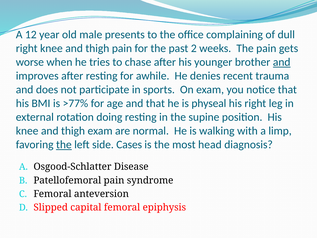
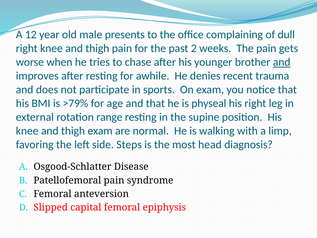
>77%: >77% -> >79% (75, 103)
doing: doing -> range (109, 117)
the underline: present -> none (64, 145)
Cases: Cases -> Steps (129, 145)
